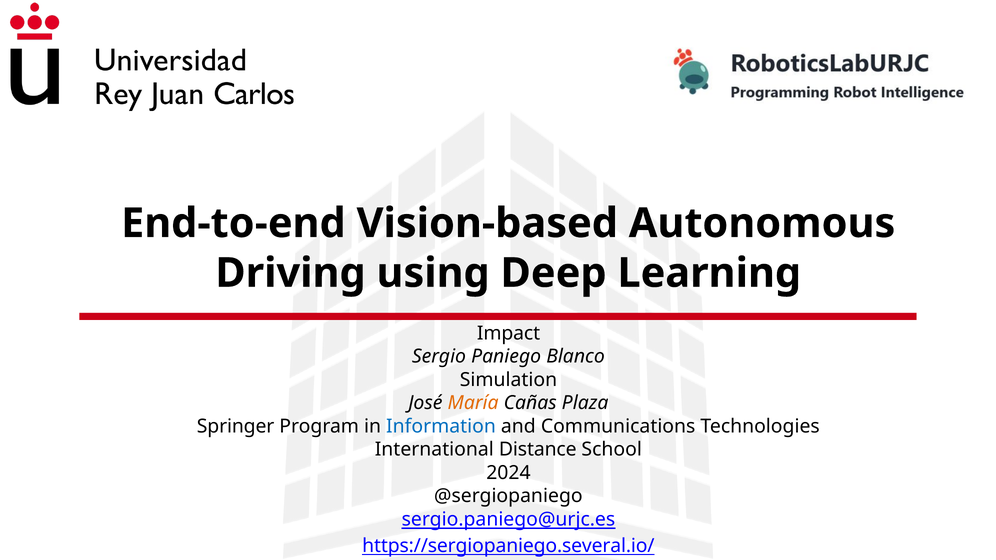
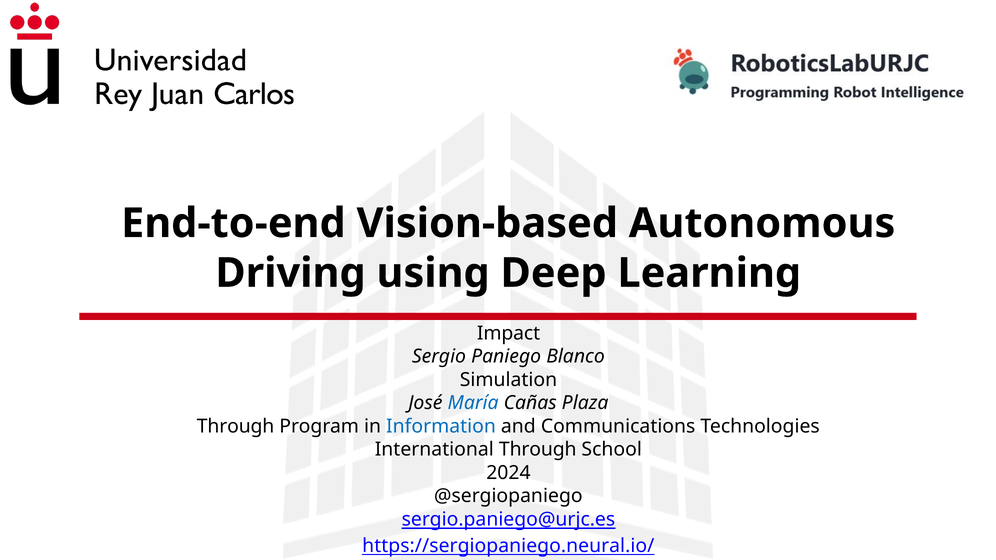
María colour: orange -> blue (473, 403)
Springer: Springer -> Through (236, 427)
International Distance: Distance -> Through (538, 450)
https://sergiopaniego.several.io/: https://sergiopaniego.several.io/ -> https://sergiopaniego.neural.io/ (508, 546)
